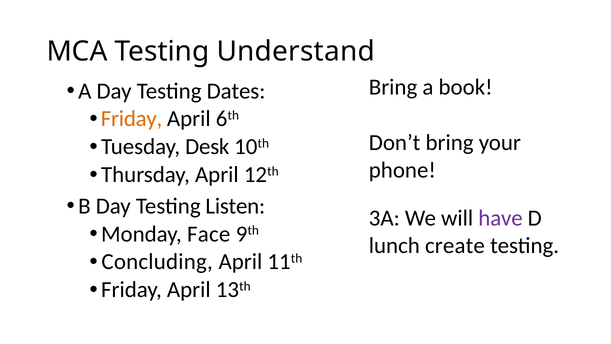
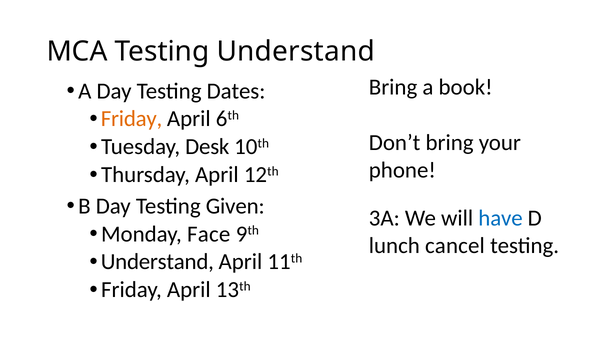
Listen: Listen -> Given (235, 206)
have colour: purple -> blue (501, 218)
create: create -> cancel (455, 246)
Concluding: Concluding -> Understand (157, 262)
